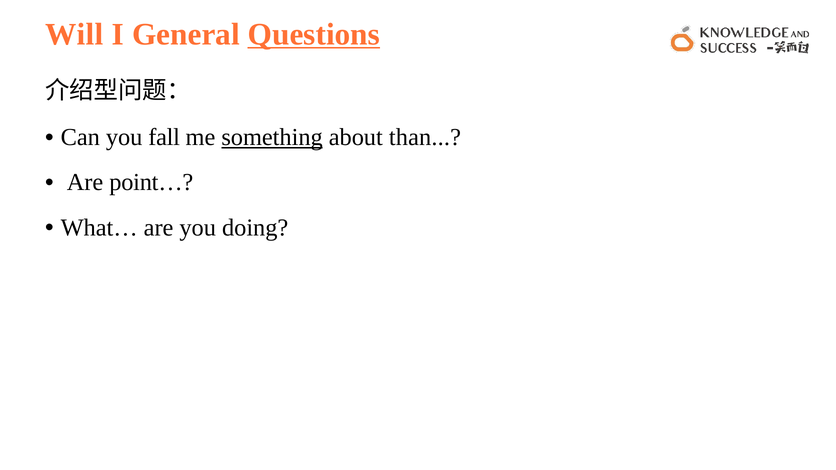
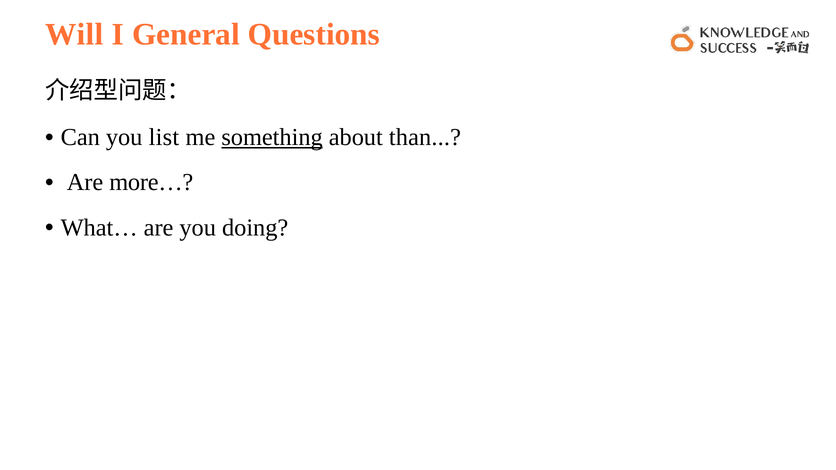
Questions underline: present -> none (314, 34)
fall: fall -> list (164, 137)
point…: point… -> more… (151, 183)
